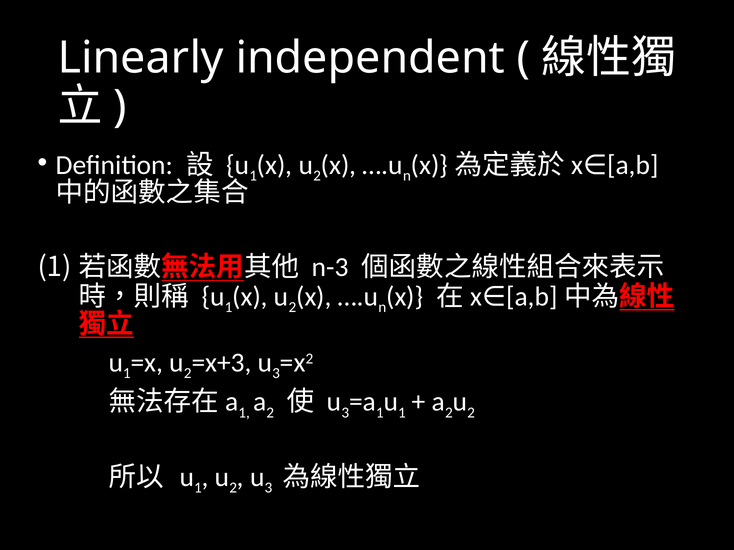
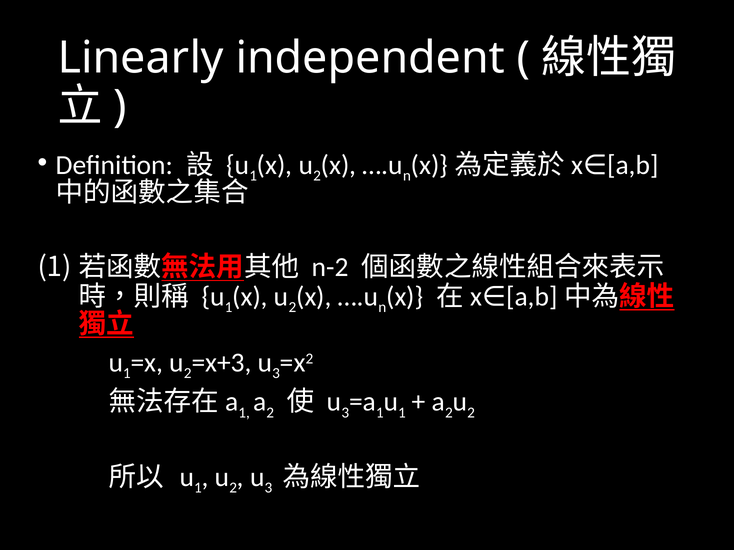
n-3: n-3 -> n-2 (330, 267)
